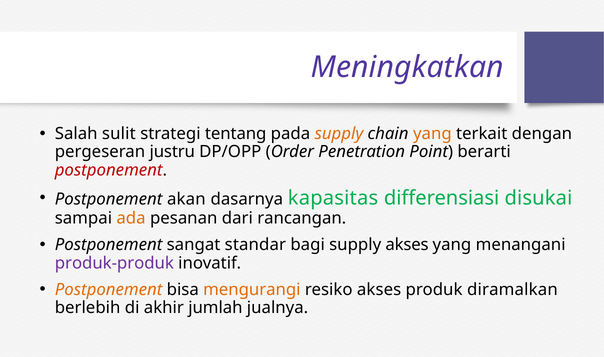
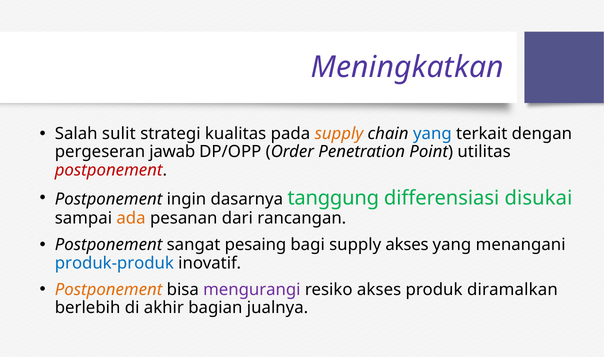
tentang: tentang -> kualitas (236, 134)
yang colour: orange -> blue (432, 134)
justru: justru -> jawab (172, 152)
berarti: berarti -> utilitas (484, 152)
akan: akan -> ingin (186, 199)
kapasitas: kapasitas -> tanggung (333, 198)
standar: standar -> pesaing (255, 245)
produk-produk colour: purple -> blue (114, 263)
mengurangi colour: orange -> purple (252, 289)
jumlah: jumlah -> bagian (215, 307)
